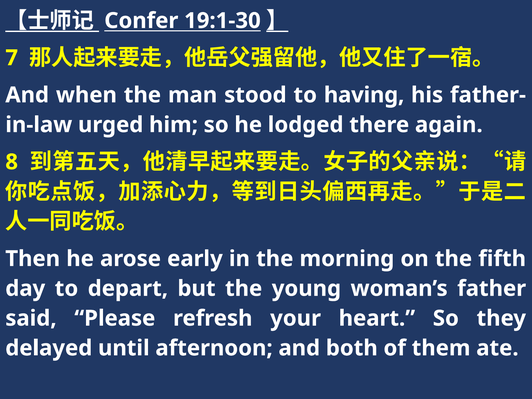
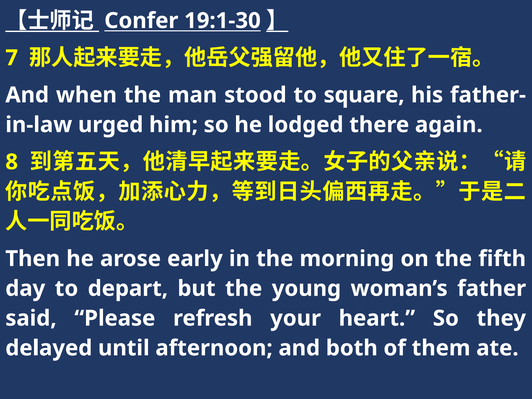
having: having -> square (364, 95)
